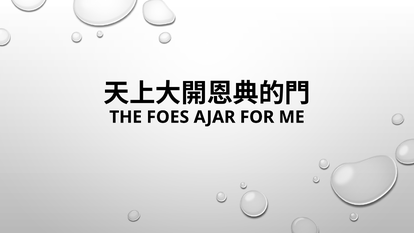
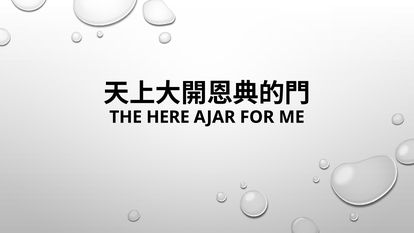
FOES: FOES -> HERE (168, 117)
